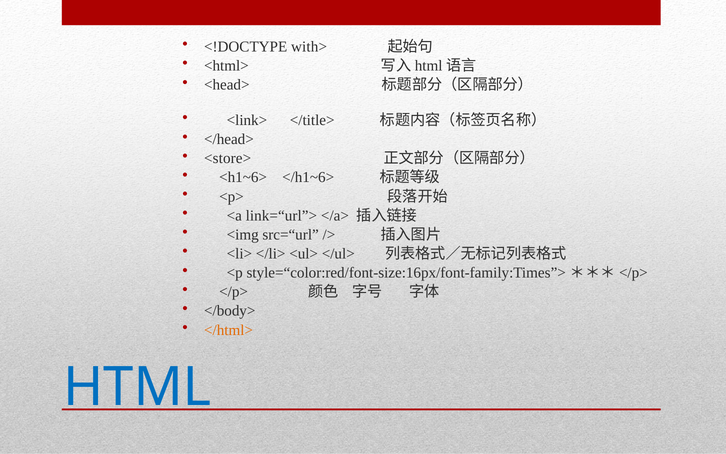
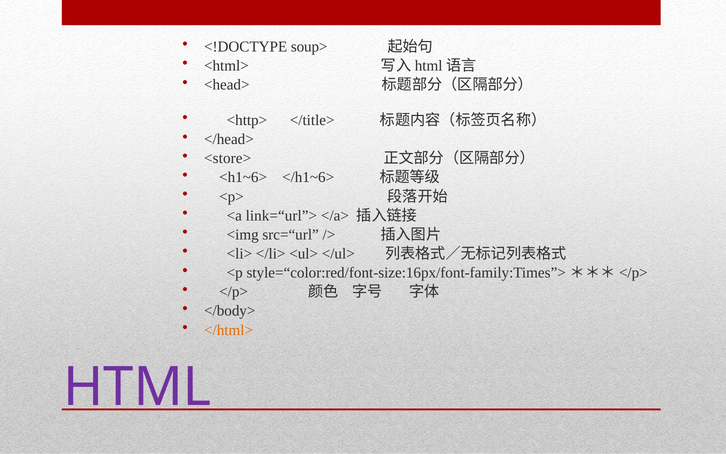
with>: with> -> soup> (309, 47)
<link>: <link> -> <http> (247, 120)
HTML colour: blue -> purple (137, 387)
